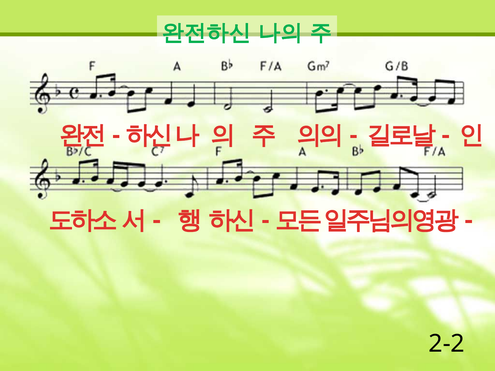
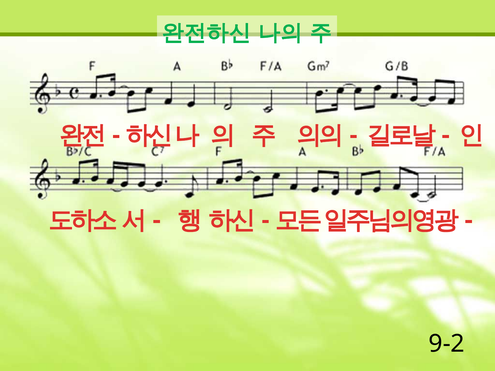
2-2: 2-2 -> 9-2 (447, 344)
